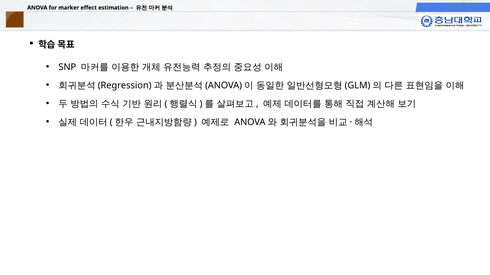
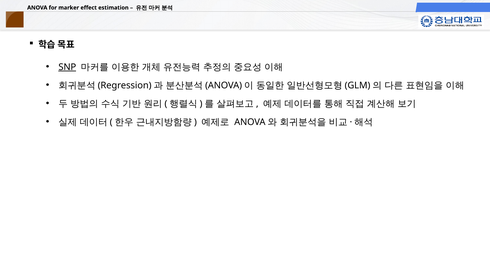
SNP underline: none -> present (67, 67)
